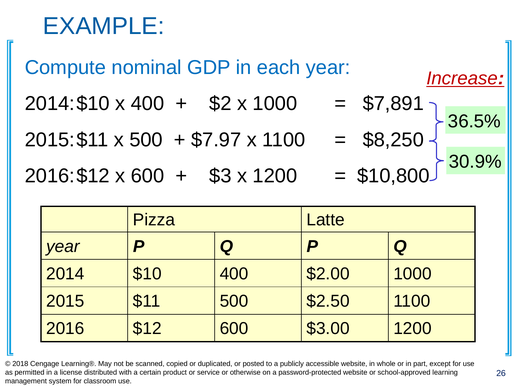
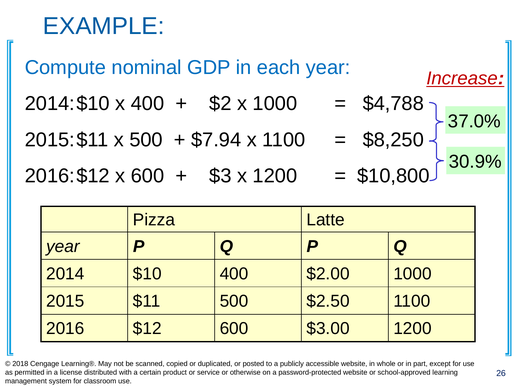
$7,891: $7,891 -> $4,788 (393, 104)
36.5%: 36.5% -> 37.0% (474, 121)
$7.97: $7.97 -> $7.94 (216, 140)
